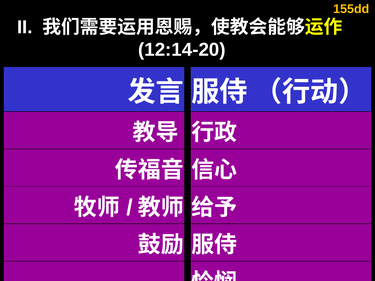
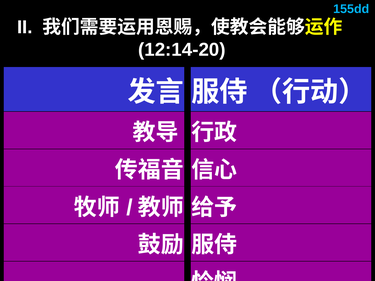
155dd colour: yellow -> light blue (351, 9)
